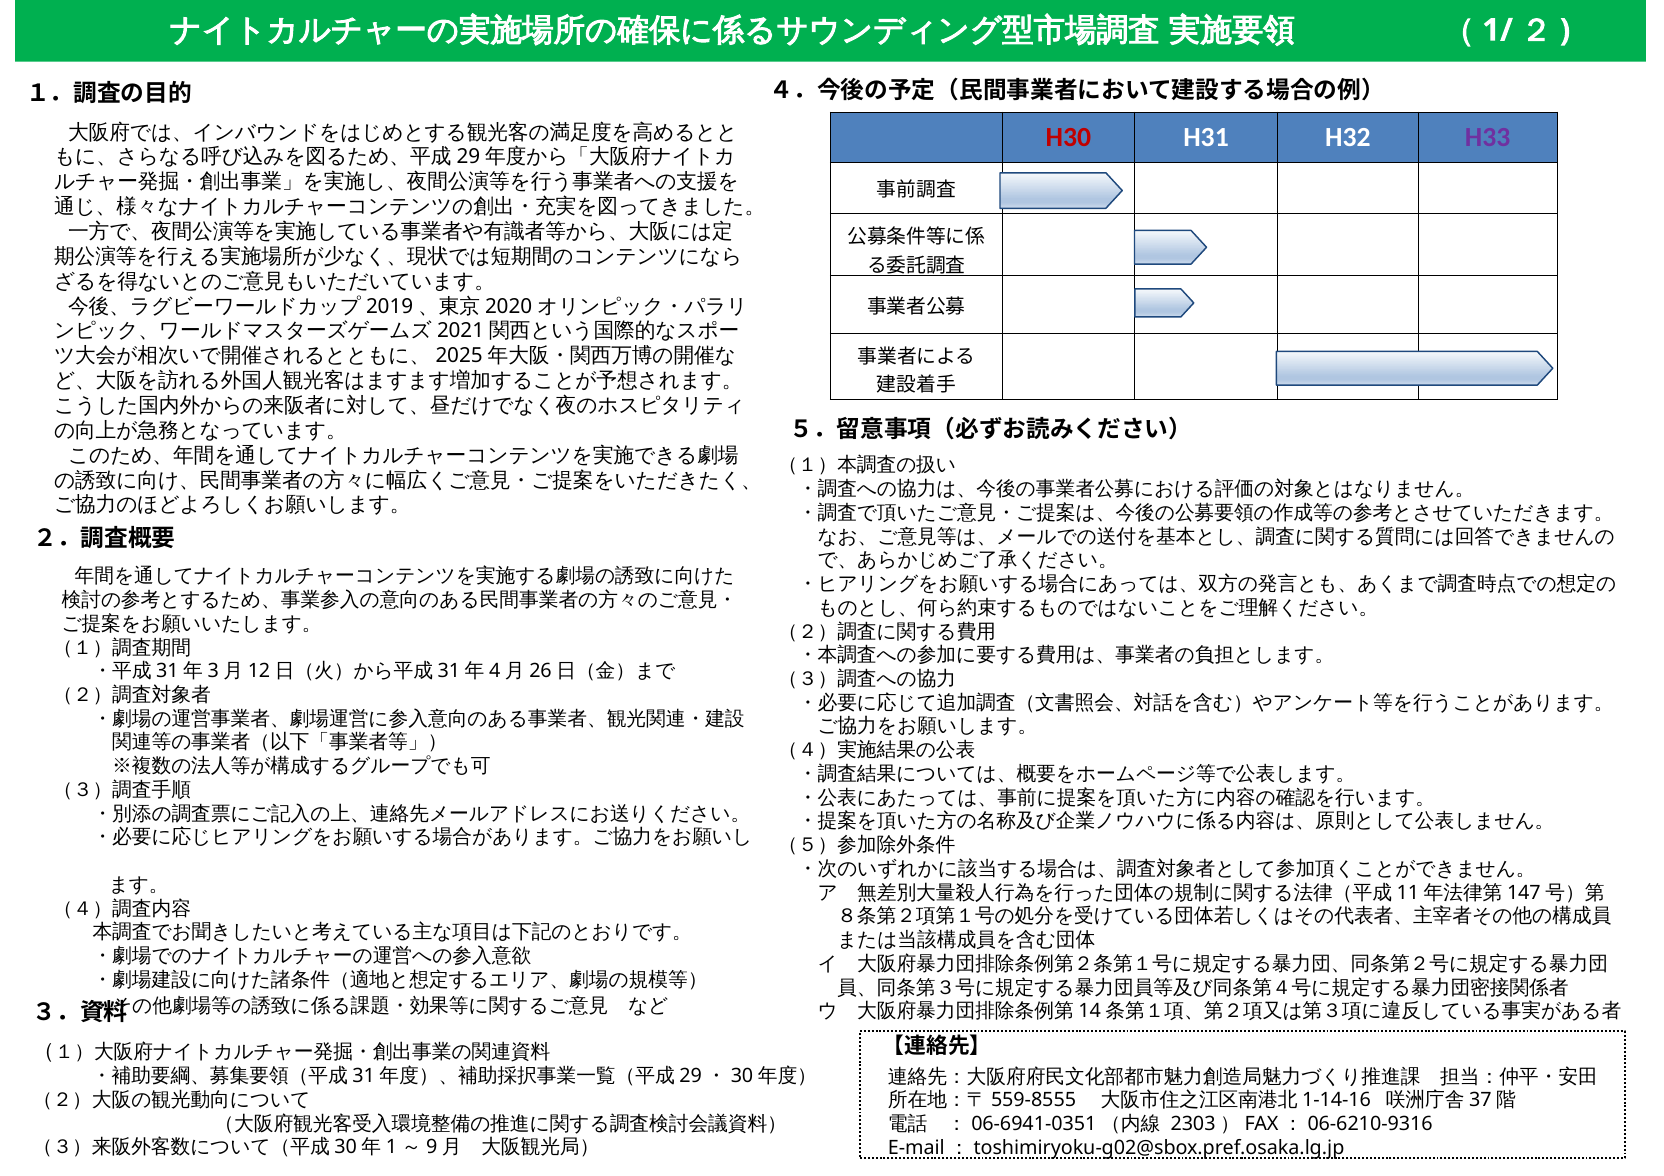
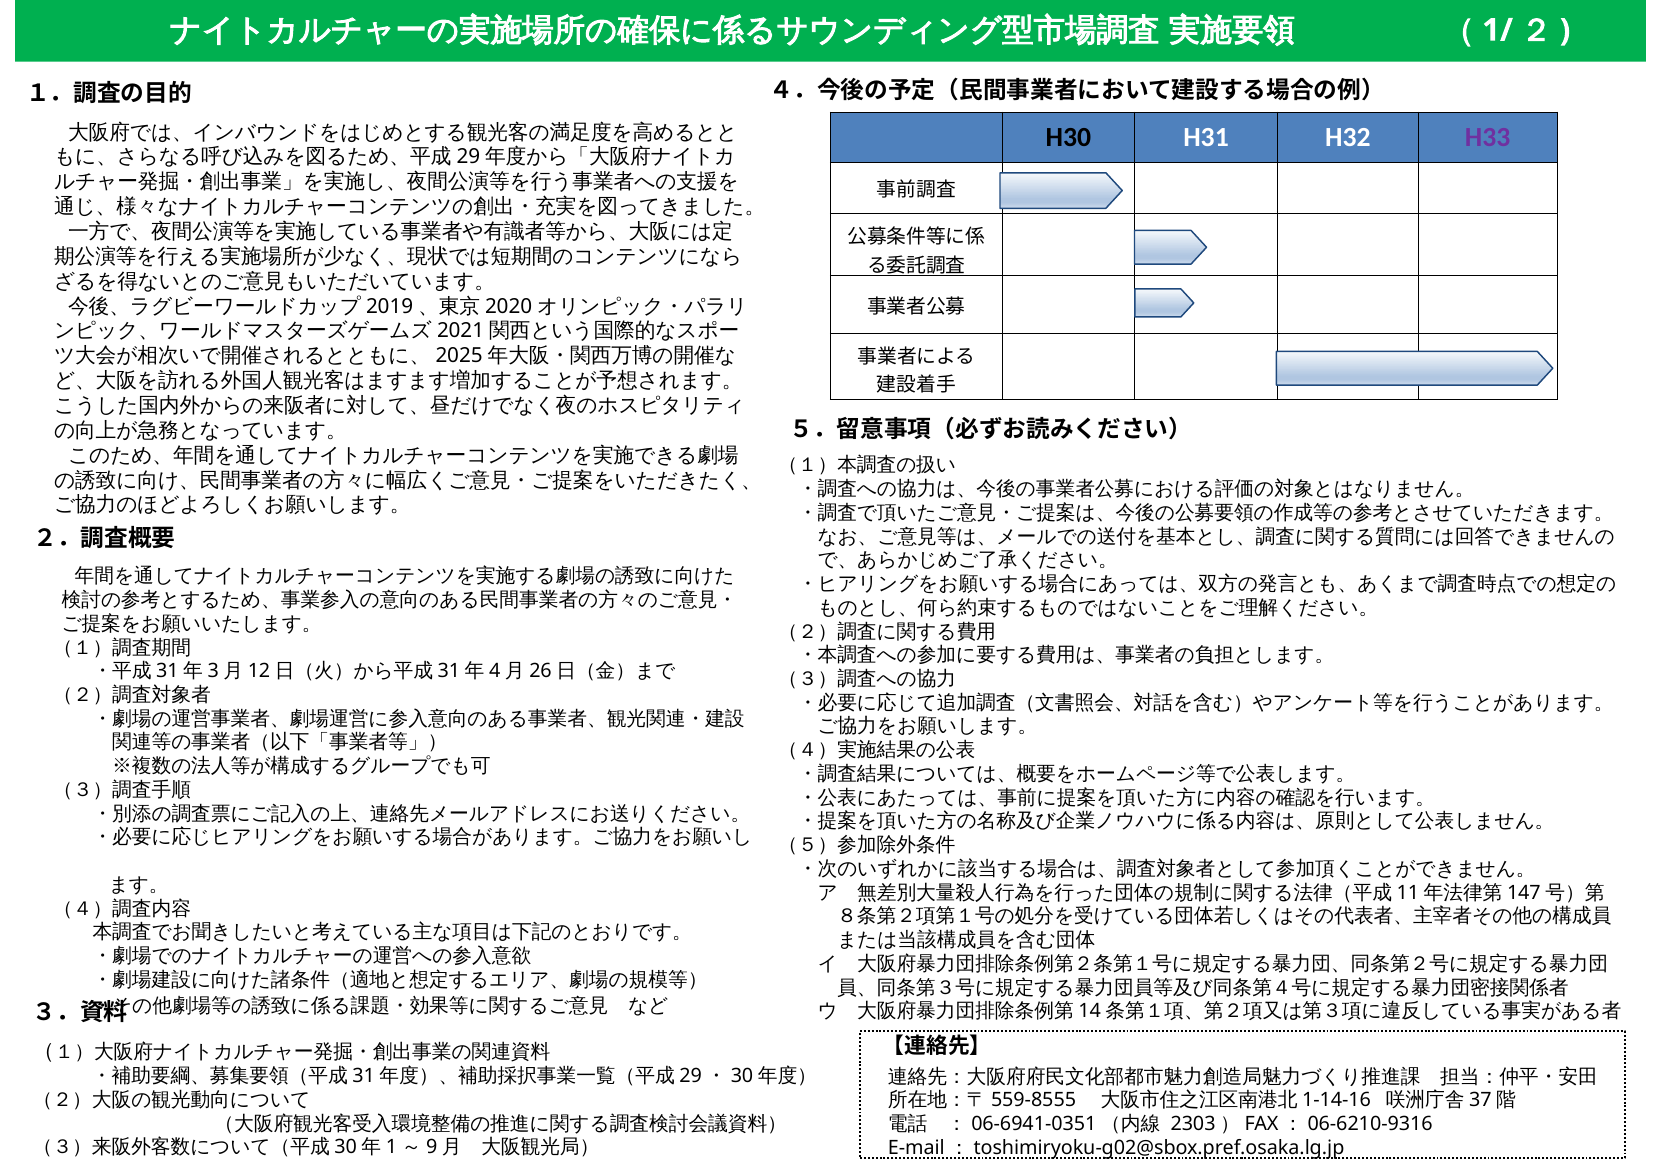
H30 colour: red -> black (1068, 138)
